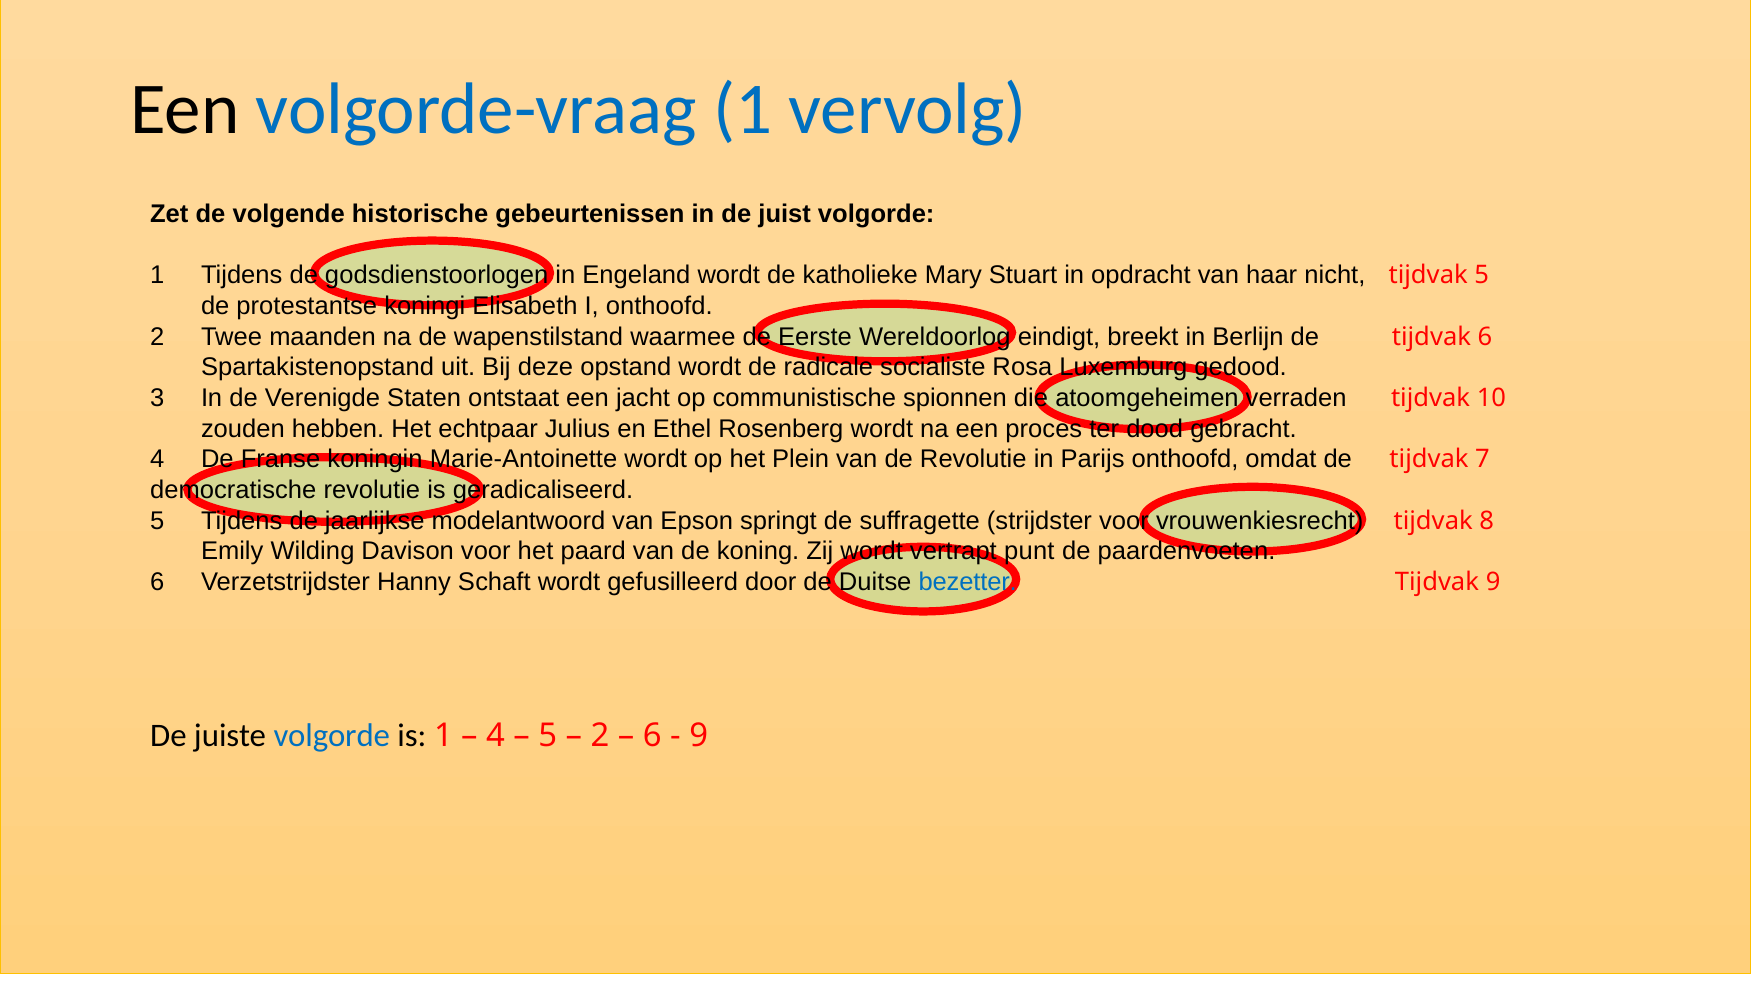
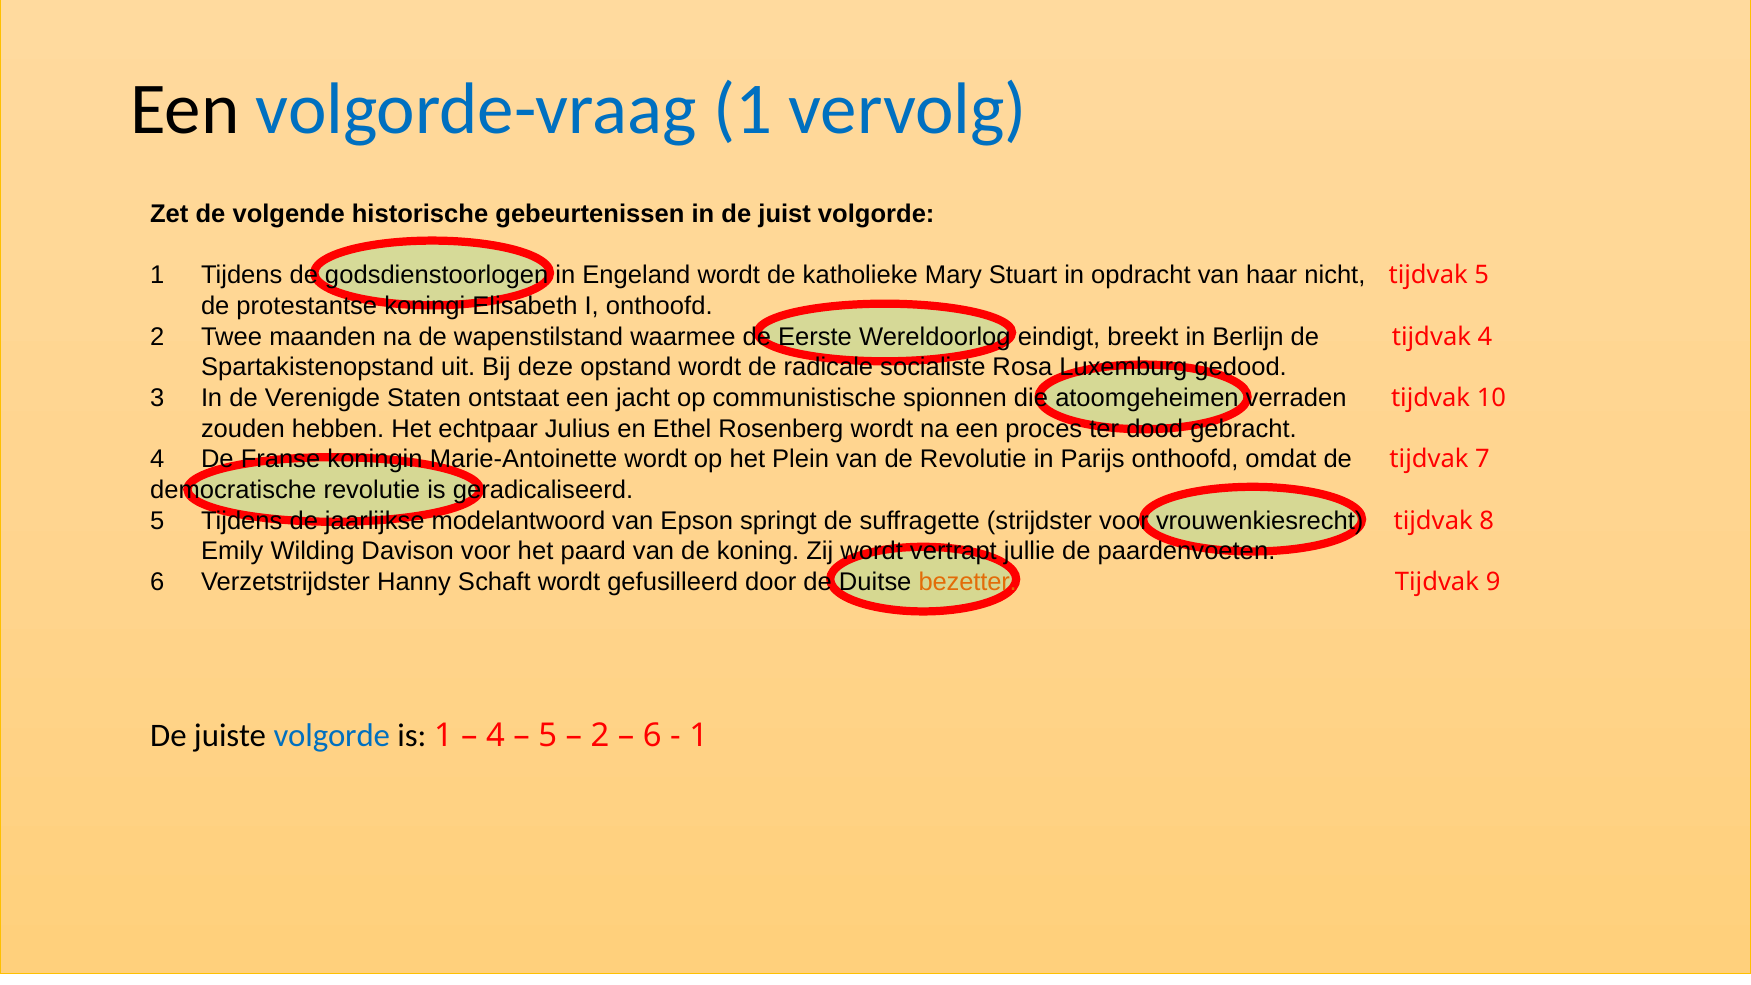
tijdvak 6: 6 -> 4 (1485, 337)
punt: punt -> jullie (1029, 551)
bezetter colour: blue -> orange (968, 582)
9: 9 -> 1 (699, 736)
